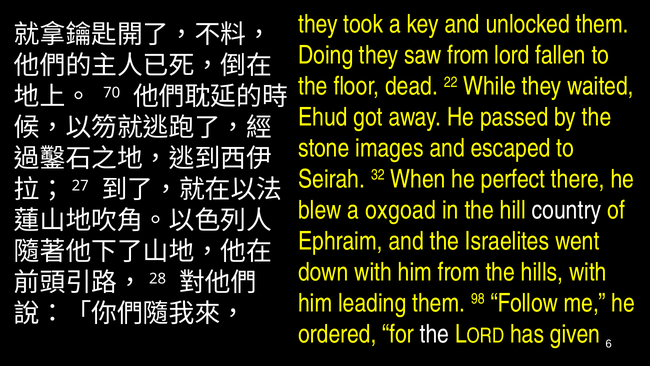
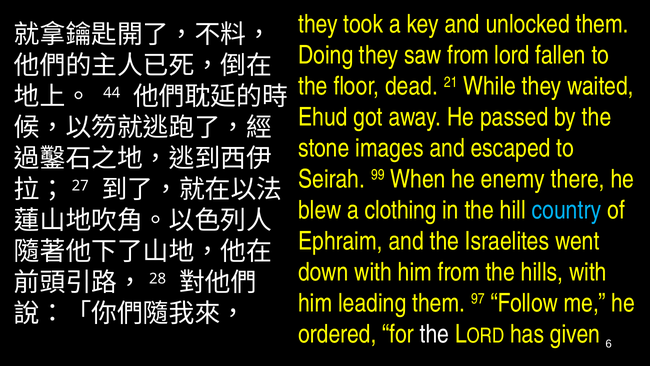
22: 22 -> 21 (451, 82)
70: 70 -> 44 (112, 93)
32: 32 -> 99 (378, 175)
perfect: perfect -> enemy (513, 179)
oxgoad: oxgoad -> clothing (401, 210)
country colour: white -> light blue (567, 210)
98: 98 -> 97 (478, 299)
